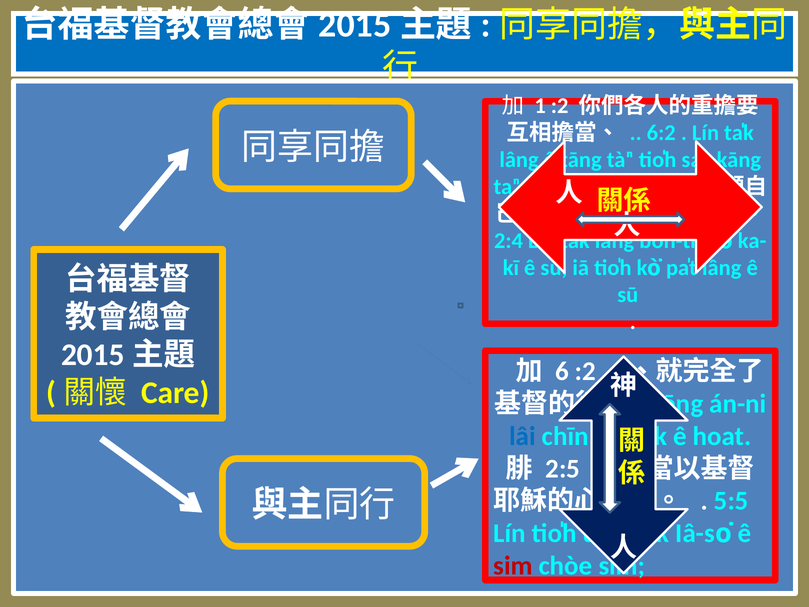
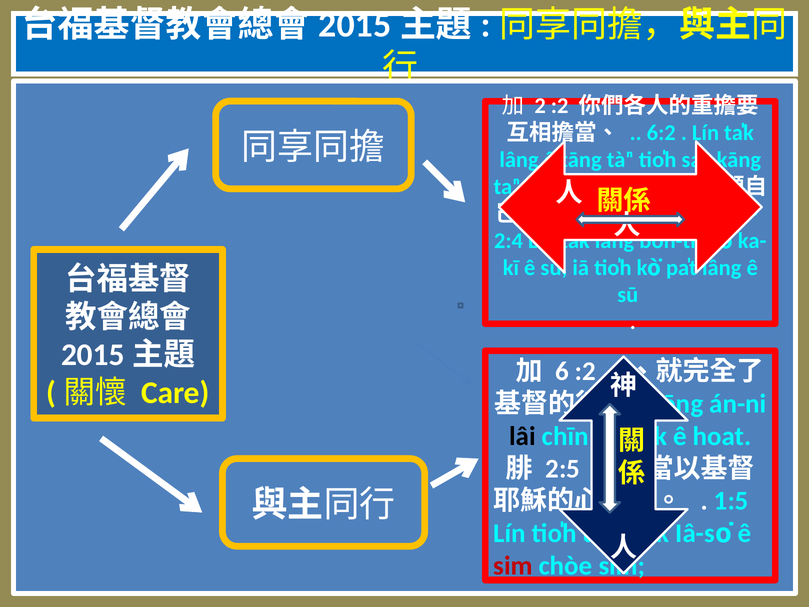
1: 1 -> 2 (540, 106)
lâi colour: blue -> black (522, 436)
5:5: 5:5 -> 1:5 (731, 501)
